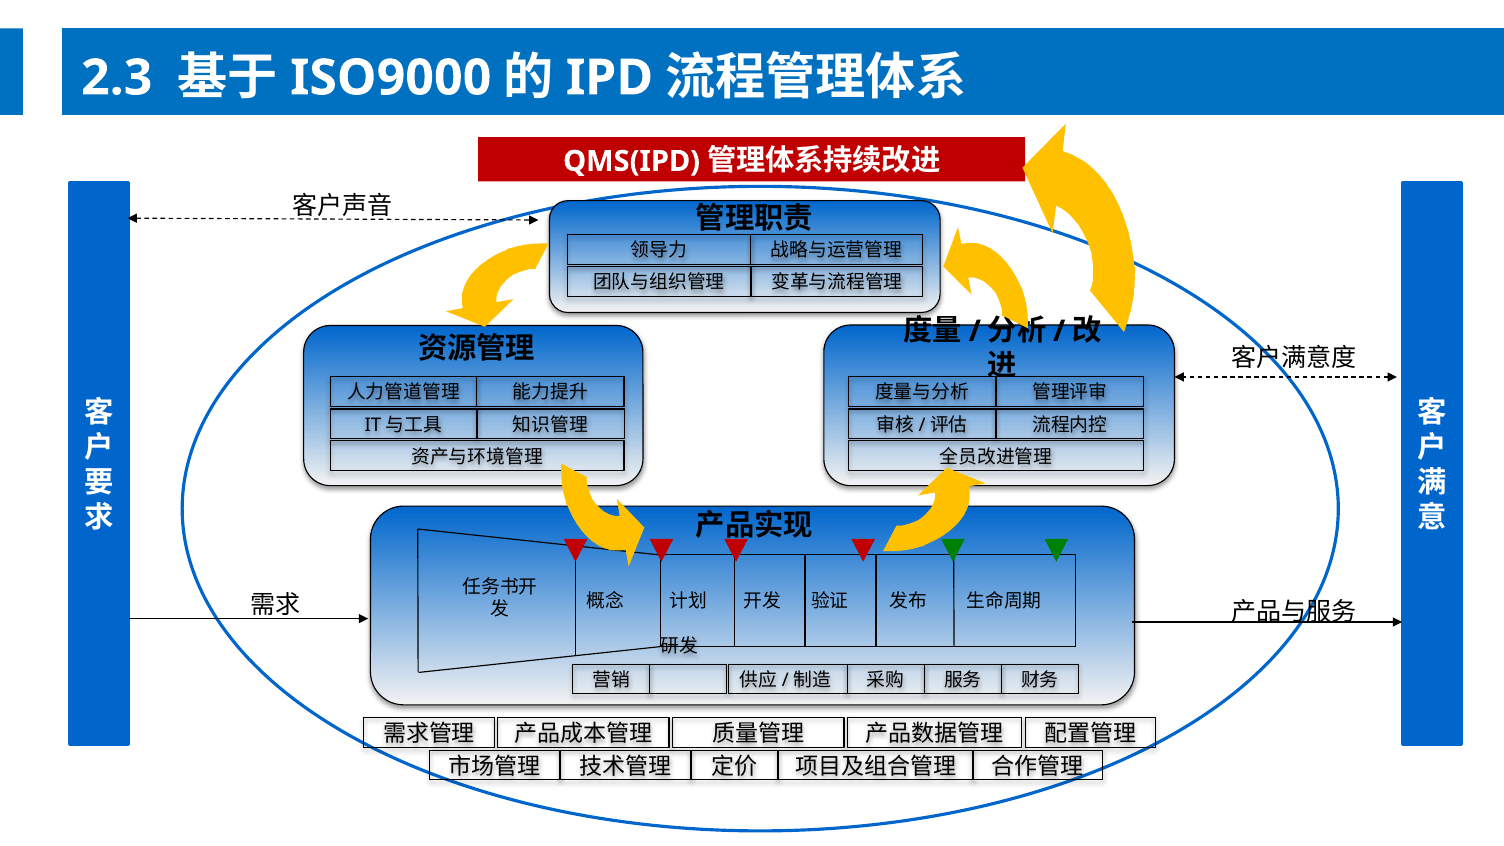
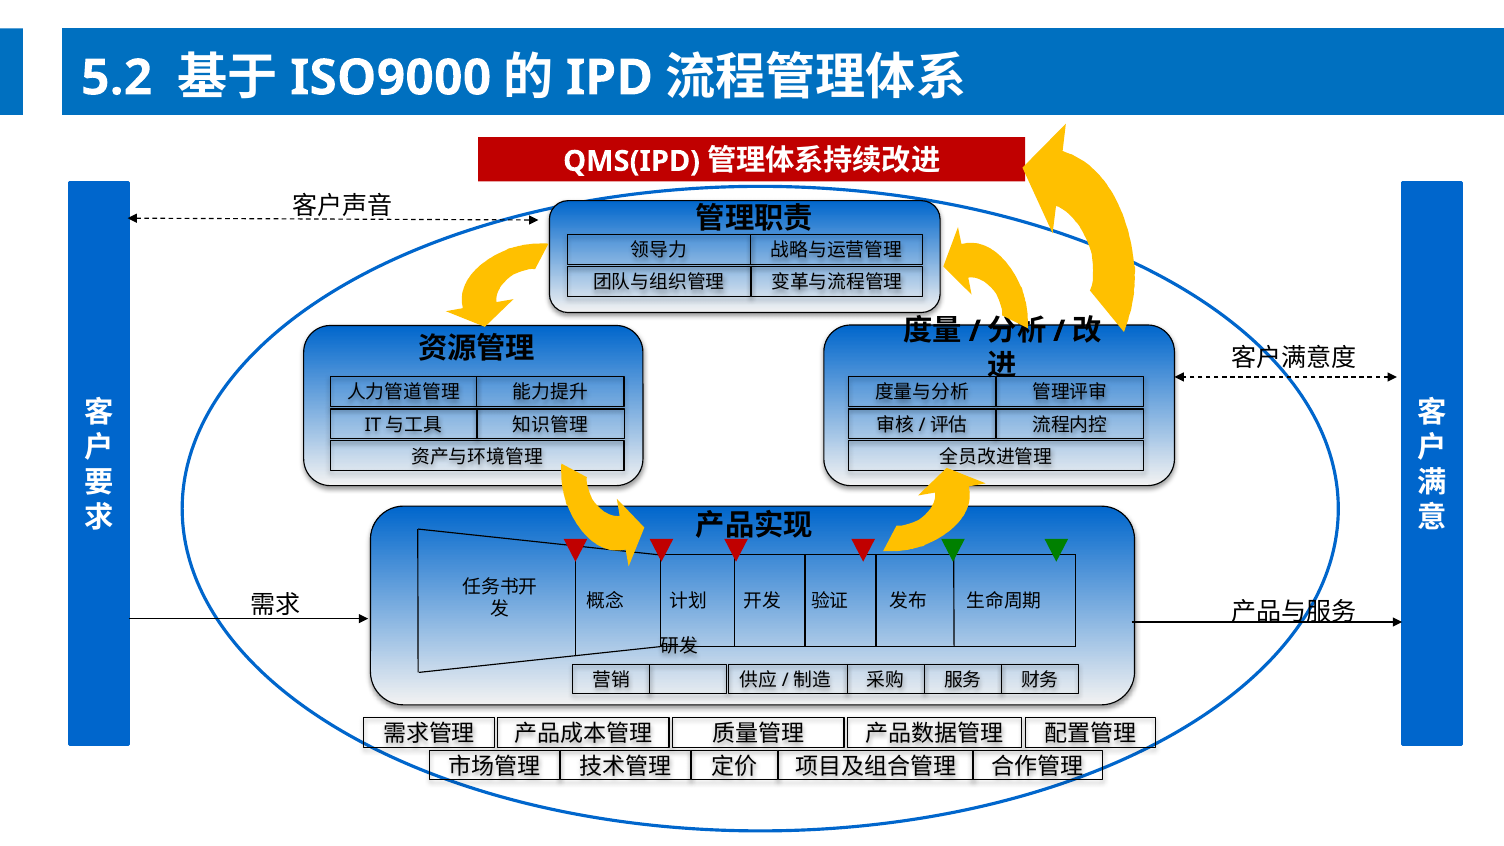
2.3: 2.3 -> 5.2 (117, 78)
